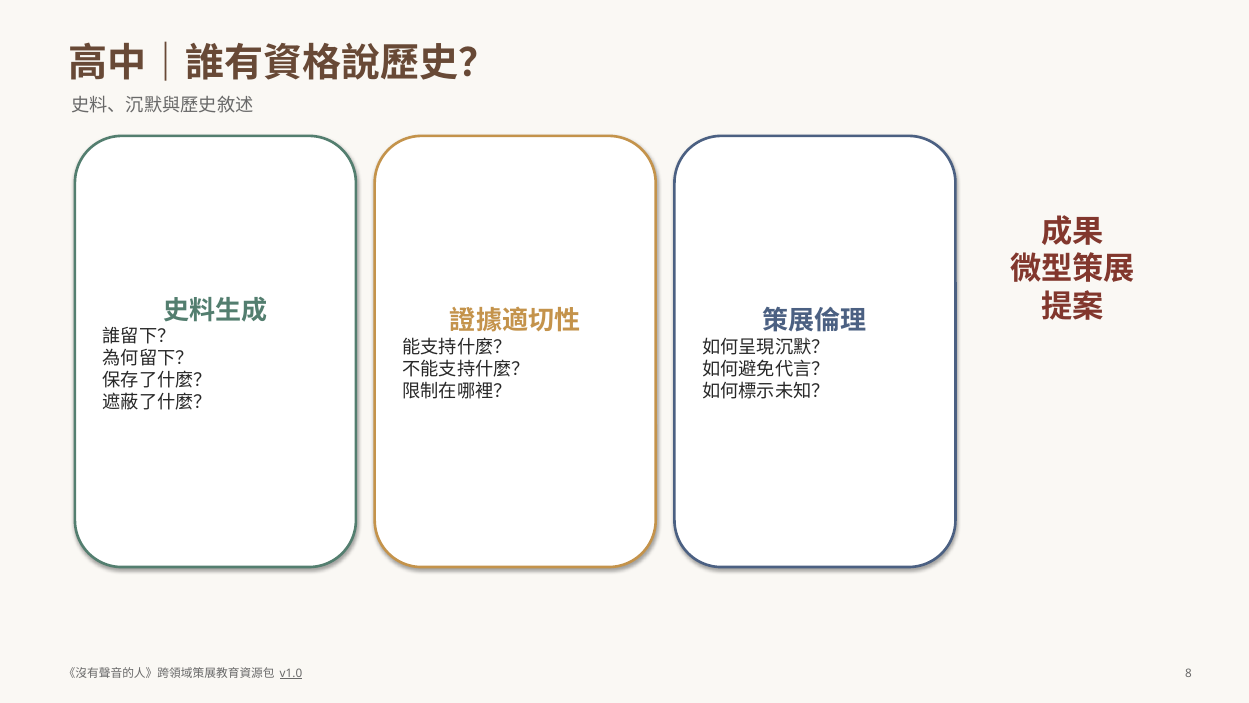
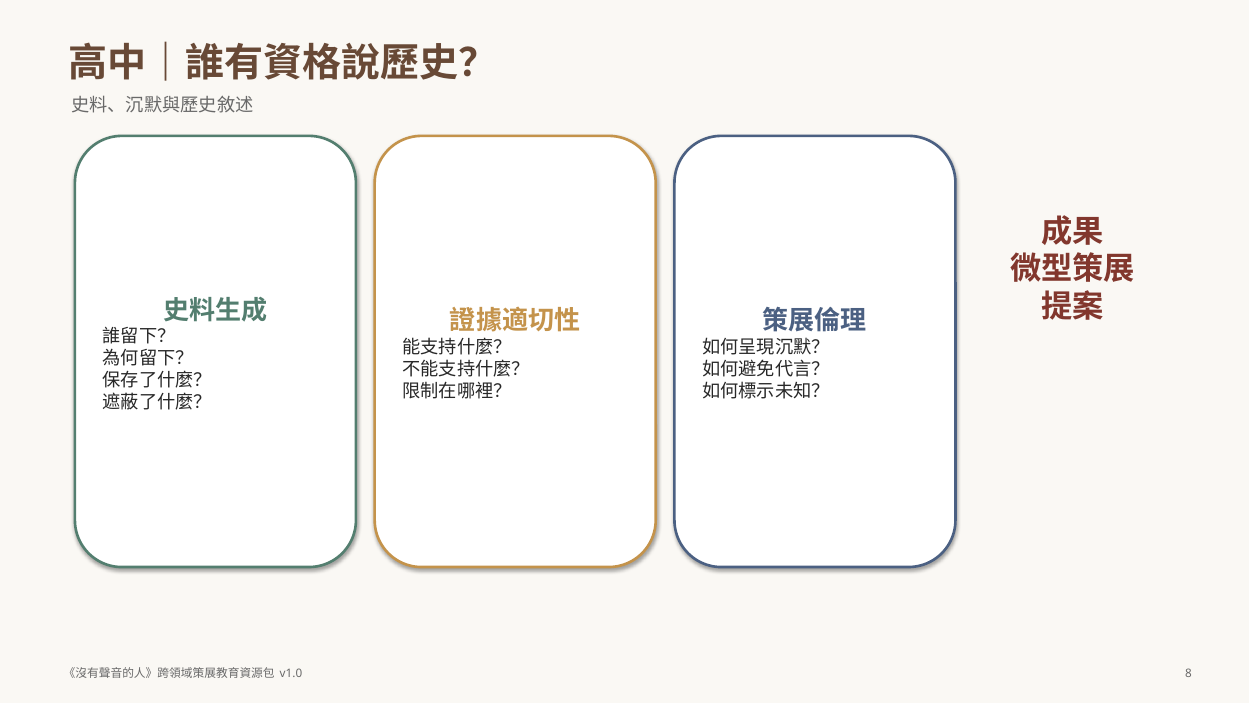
v1.0 underline: present -> none (291, 673)
